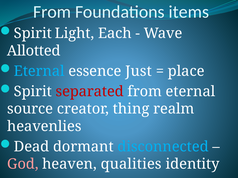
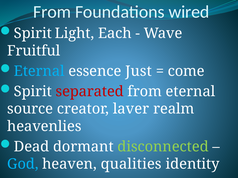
items: items -> wired (189, 12)
Allotted: Allotted -> Fruitful (34, 51)
place: place -> come (186, 71)
thing: thing -> laver (131, 109)
disconnected colour: light blue -> light green (163, 147)
God colour: pink -> light blue (23, 164)
